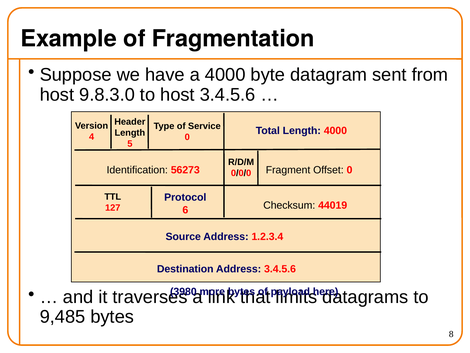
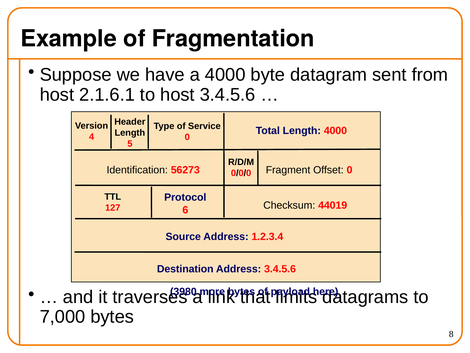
9.8.3.0: 9.8.3.0 -> 2.1.6.1 (107, 95)
9,485: 9,485 -> 7,000 (63, 316)
